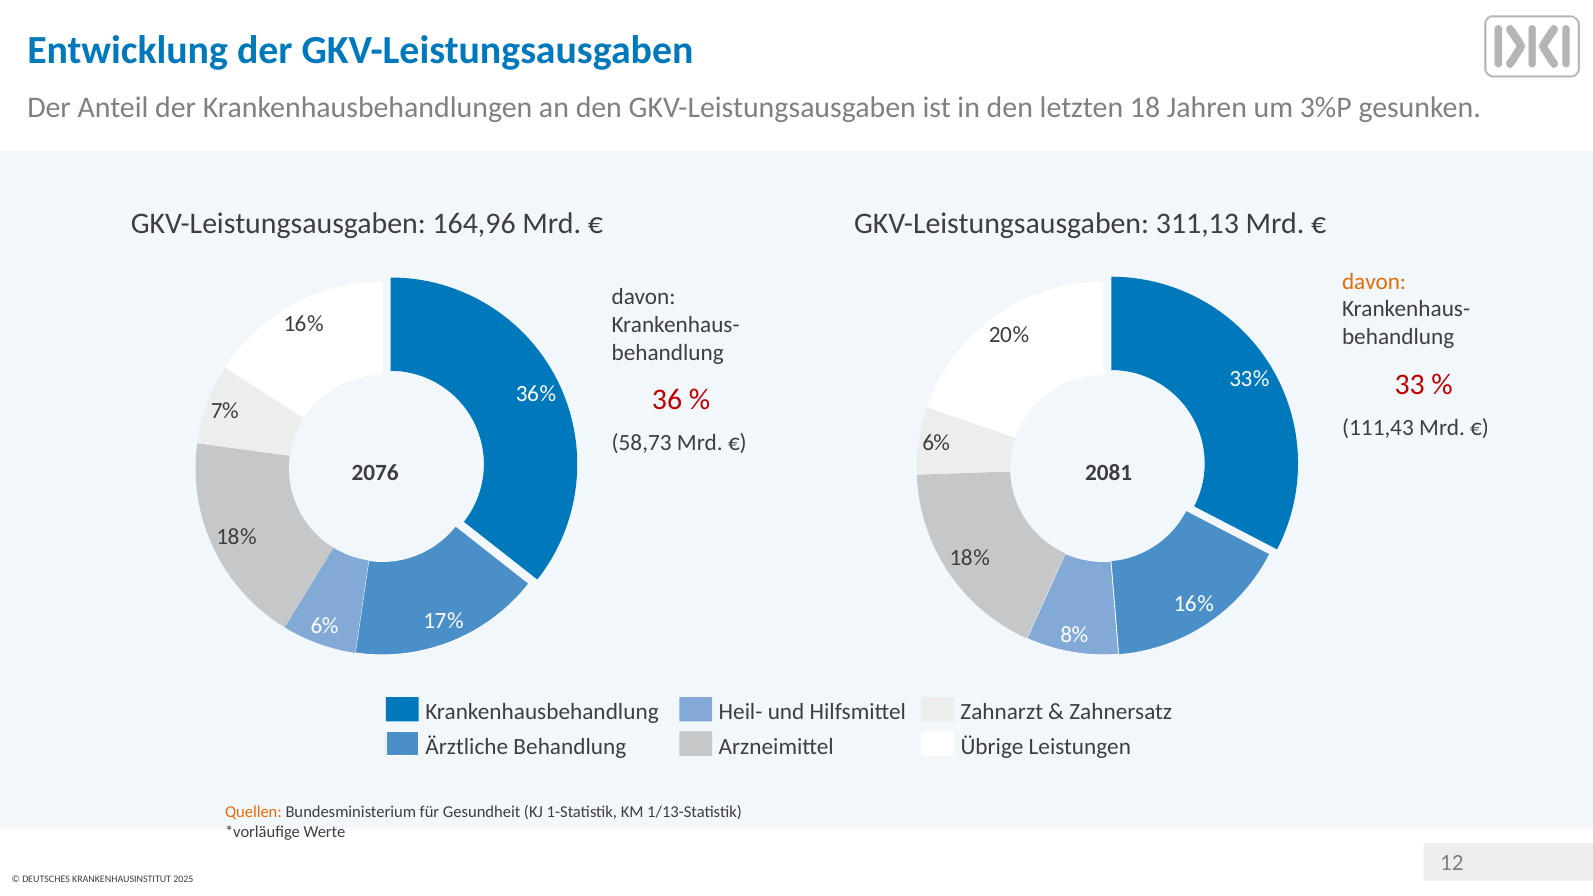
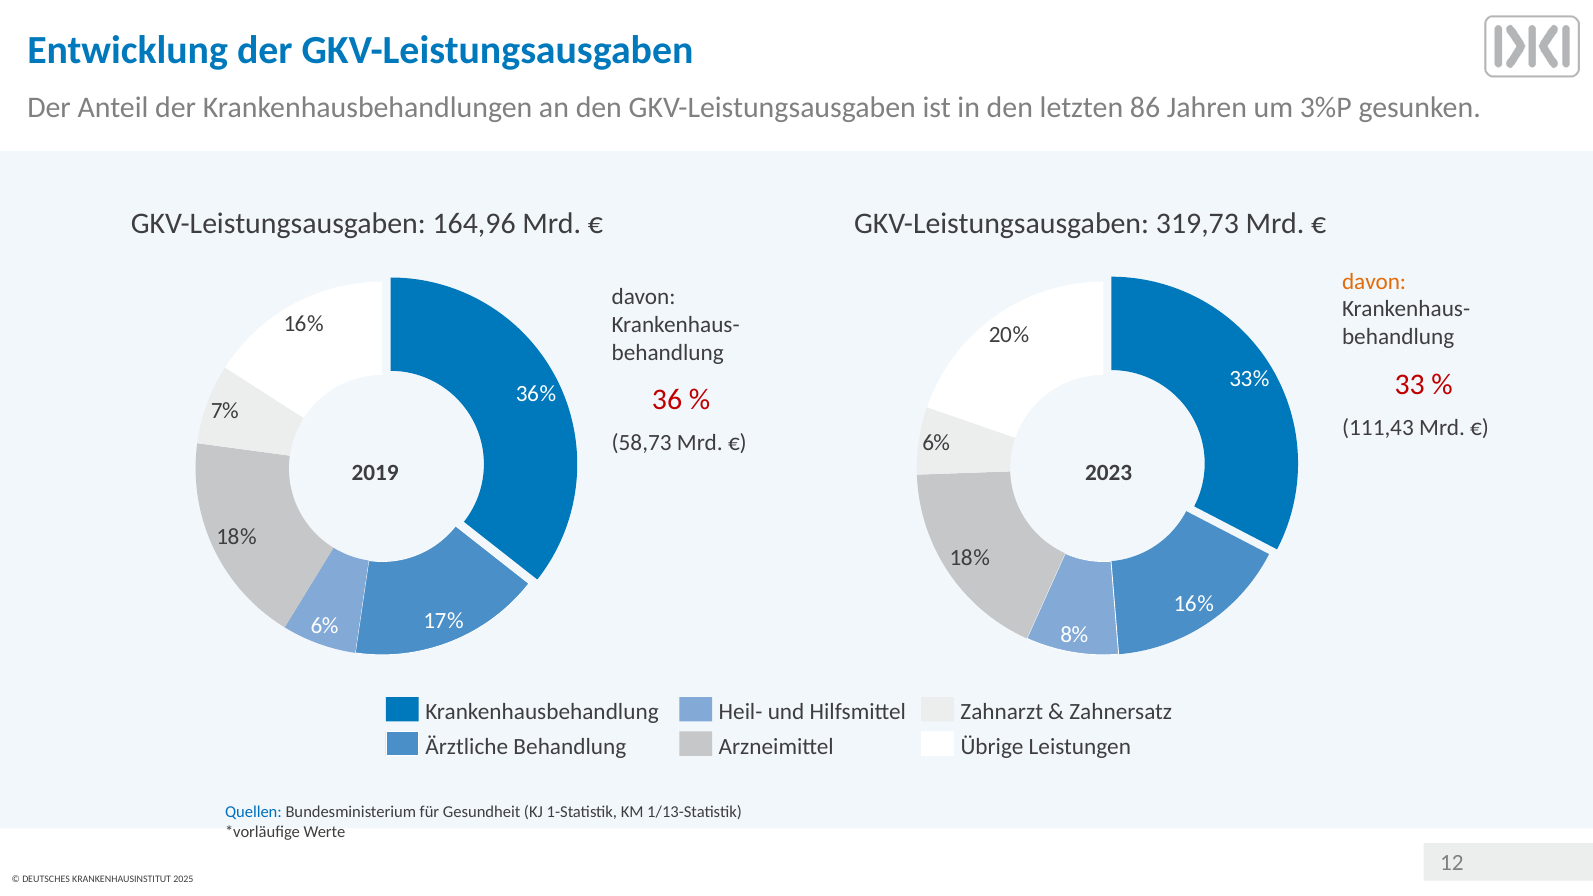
18: 18 -> 86 (1145, 108)
311,13: 311,13 -> 319,73 (1197, 224)
2076: 2076 -> 2019 (375, 473)
2081: 2081 -> 2023 (1109, 473)
Quellen colour: orange -> blue (253, 812)
